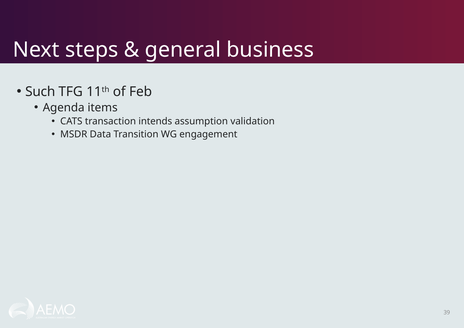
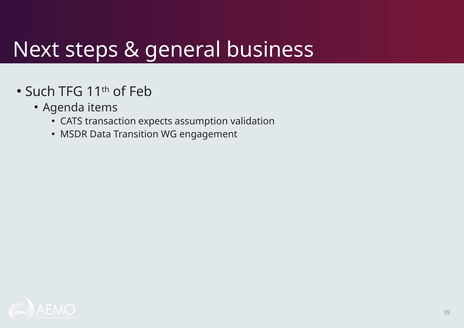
intends: intends -> expects (155, 121)
